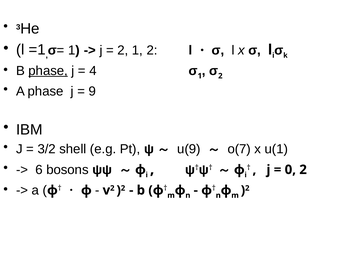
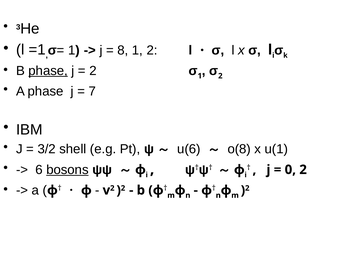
2: 2 -> 8 (123, 50)
4: 4 -> 2 (93, 71)
9: 9 -> 7 (92, 91)
u(9: u(9 -> u(6 (189, 149)
o(7: o(7 -> o(8 (239, 149)
bosons underline: none -> present (67, 170)
